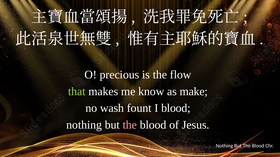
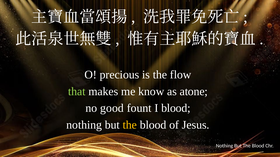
make: make -> atone (194, 92)
wash: wash -> good (112, 108)
the colour: pink -> yellow (130, 125)
